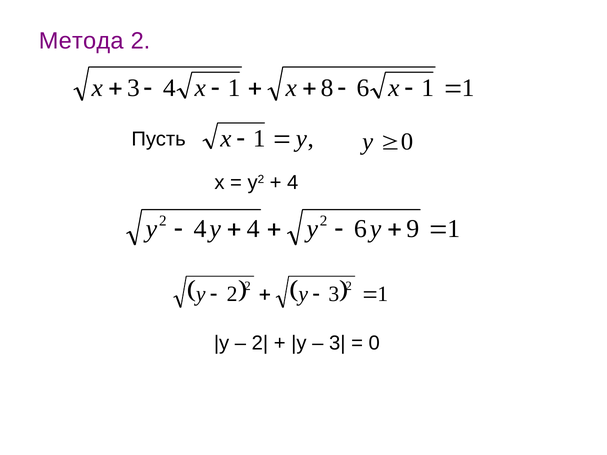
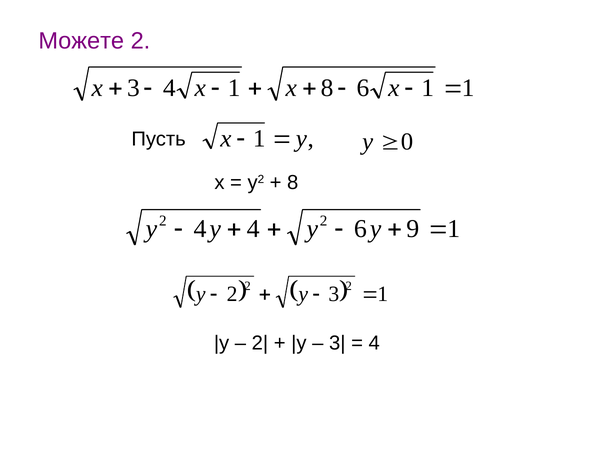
Метода: Метода -> Можете (81, 41)
4: 4 -> 8 (293, 183)
0: 0 -> 4 (374, 343)
